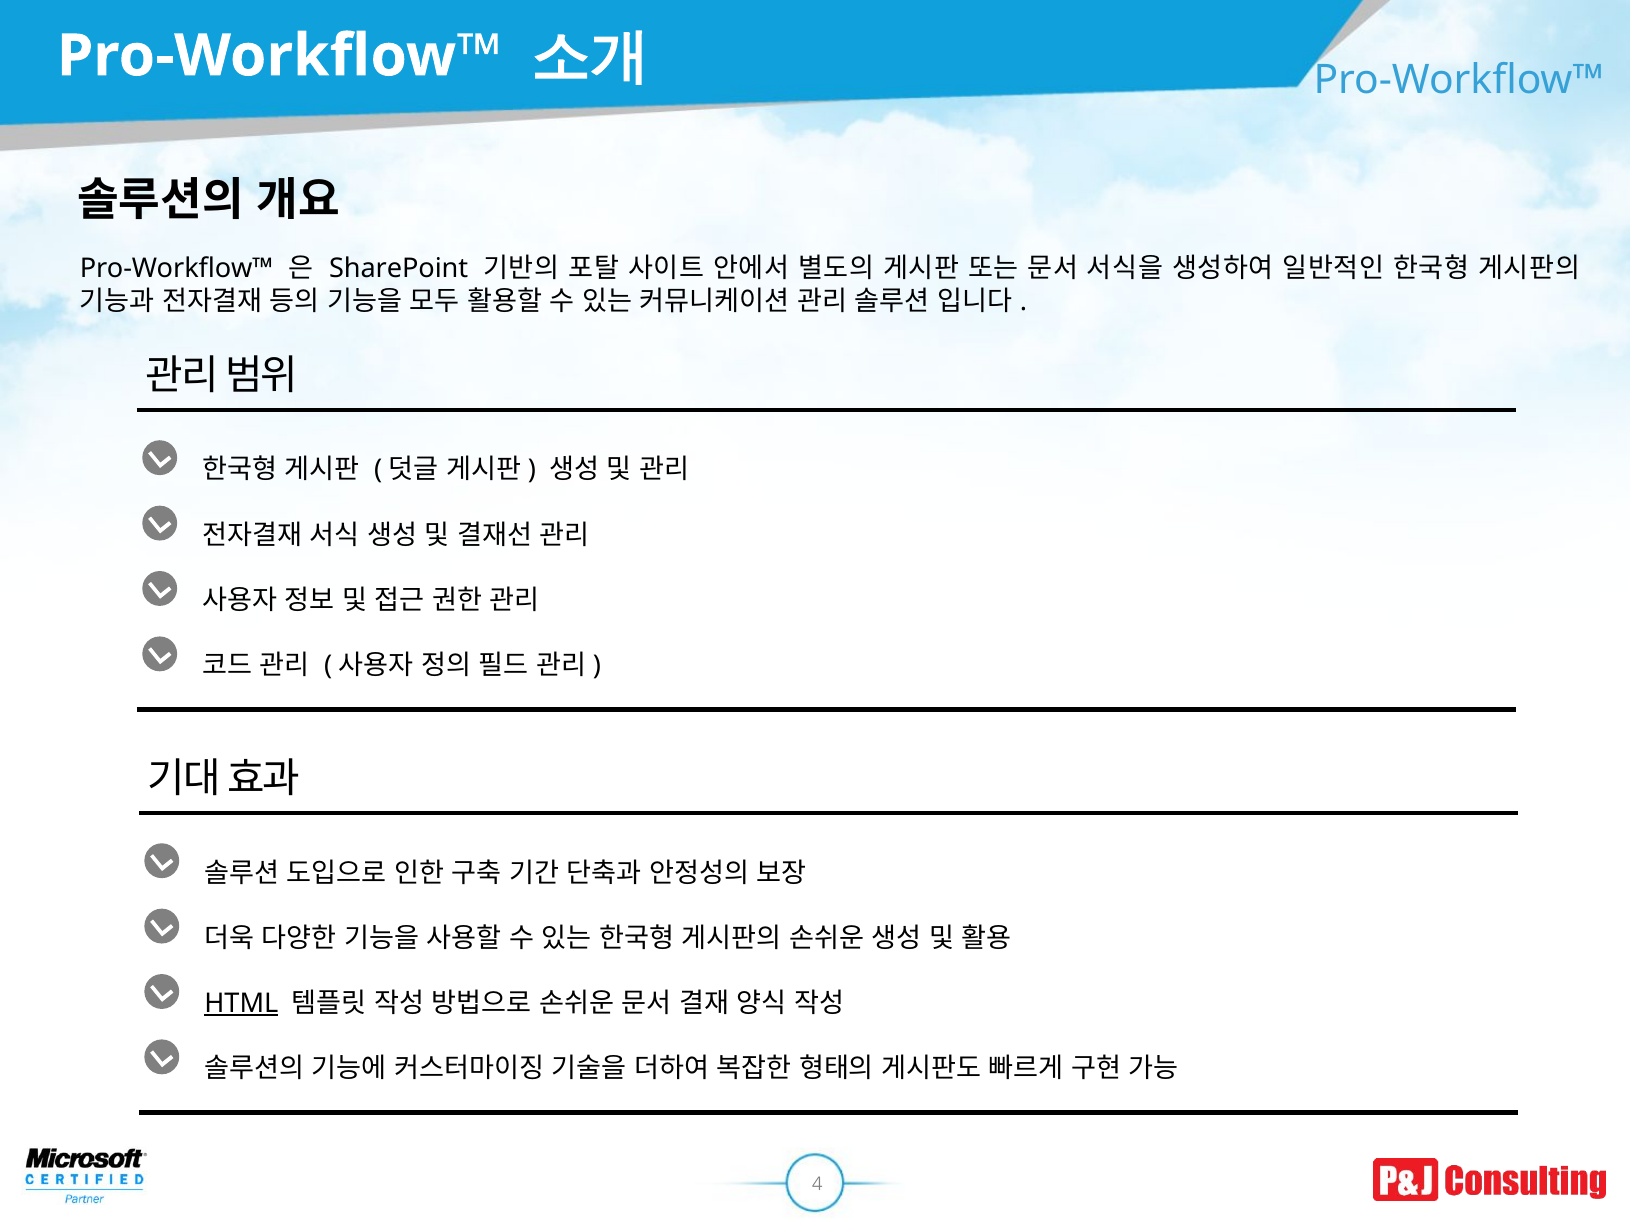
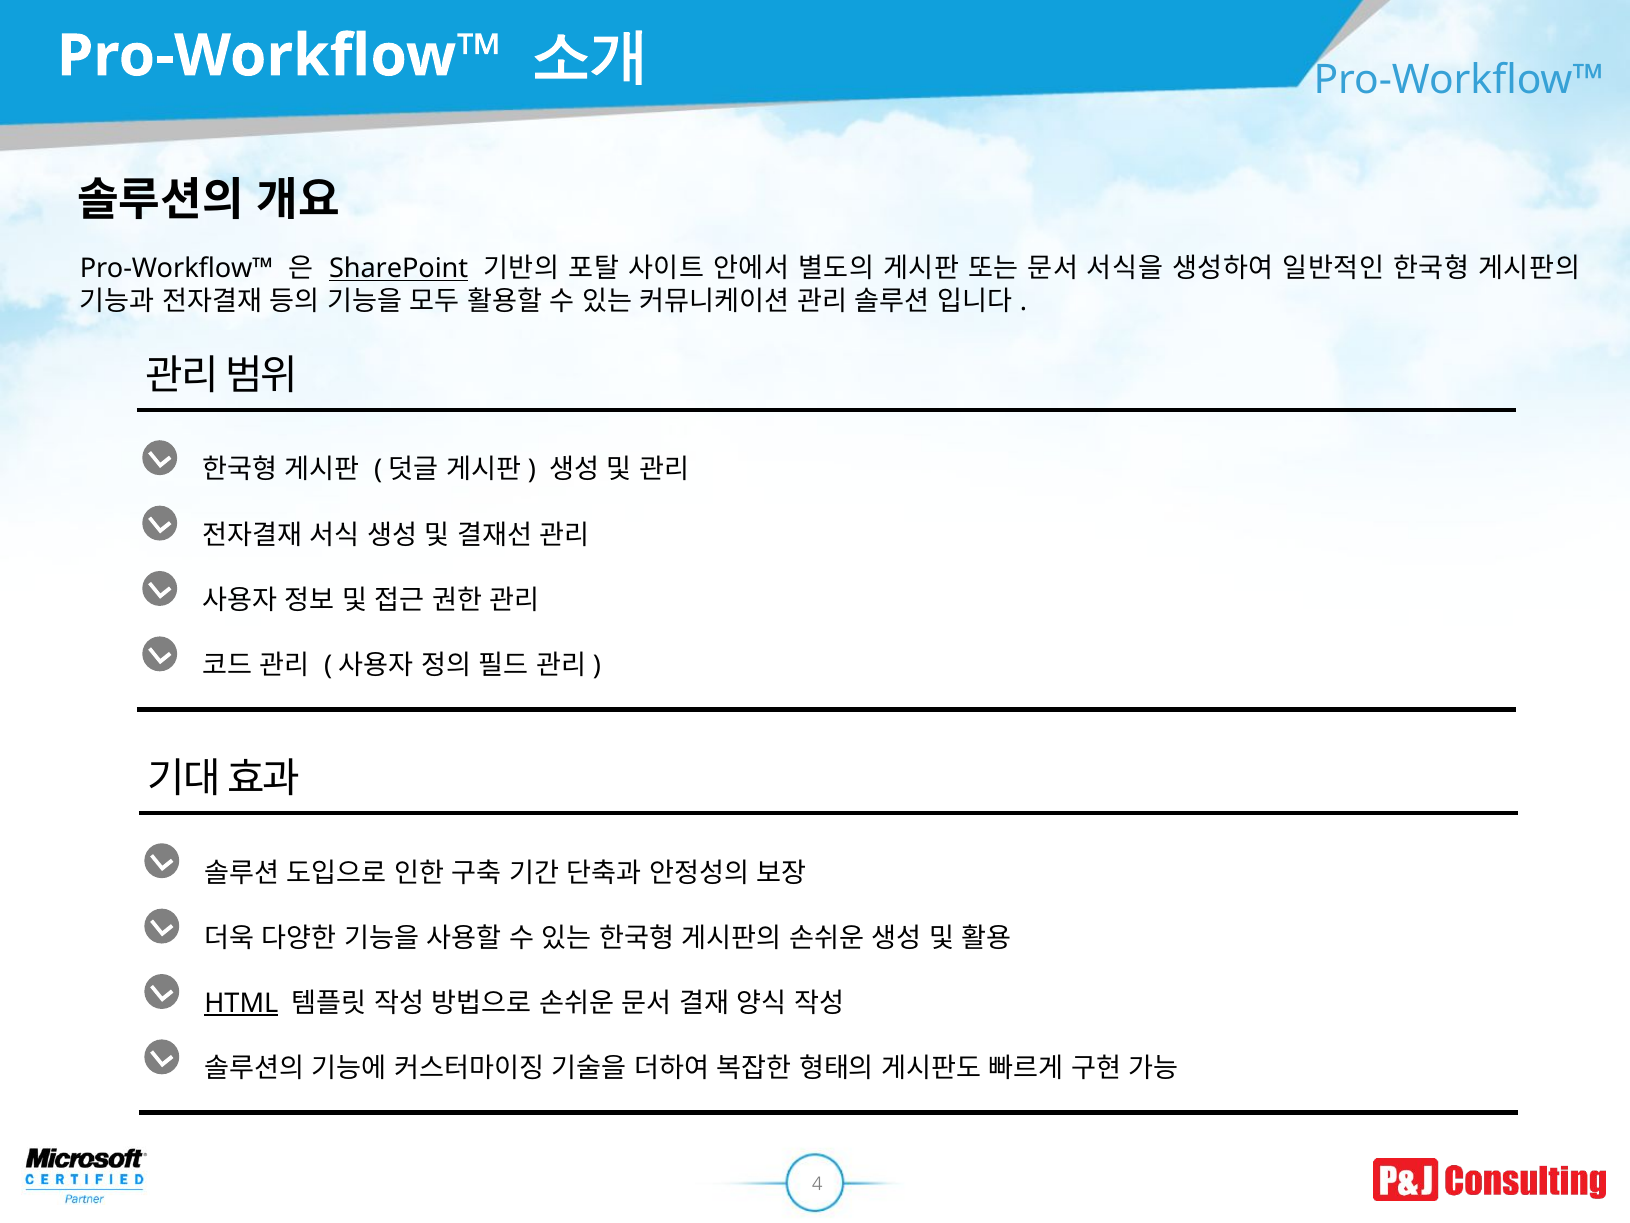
SharePoint underline: none -> present (399, 269)
